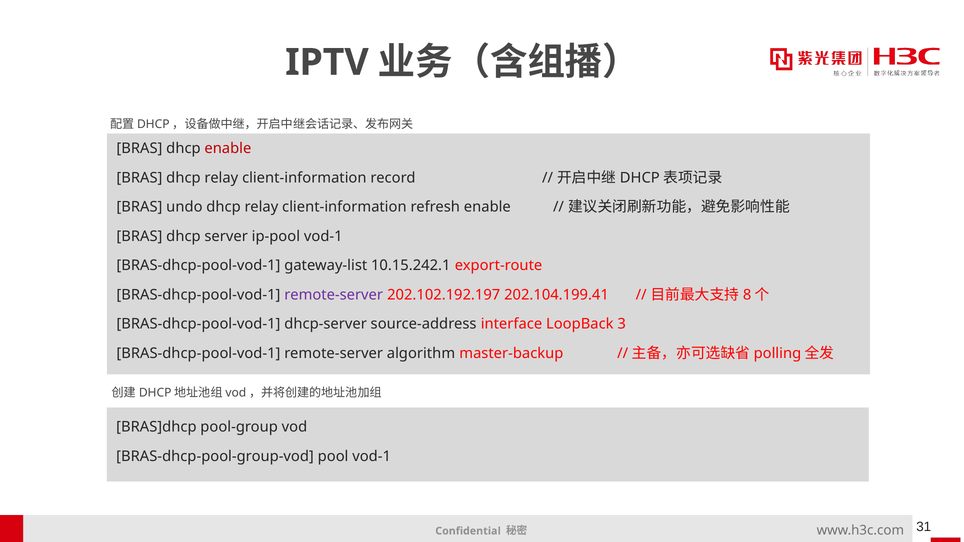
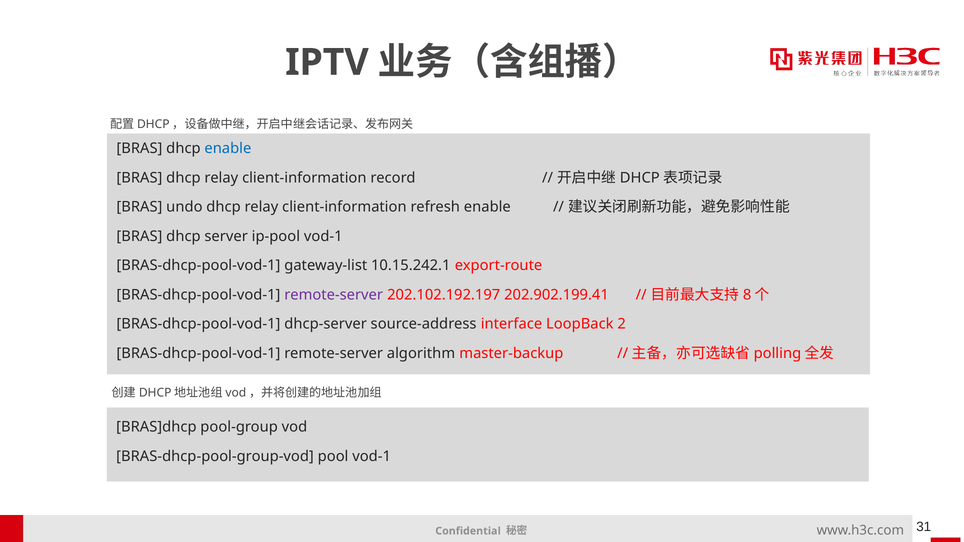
enable colour: red -> blue (228, 149)
202.104.199.41: 202.104.199.41 -> 202.902.199.41 (557, 295)
3: 3 -> 2 (622, 324)
